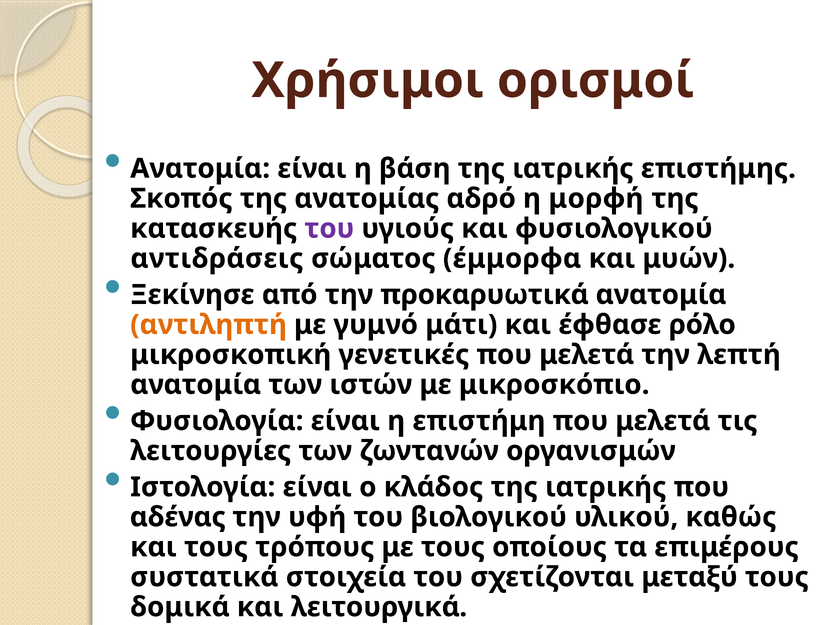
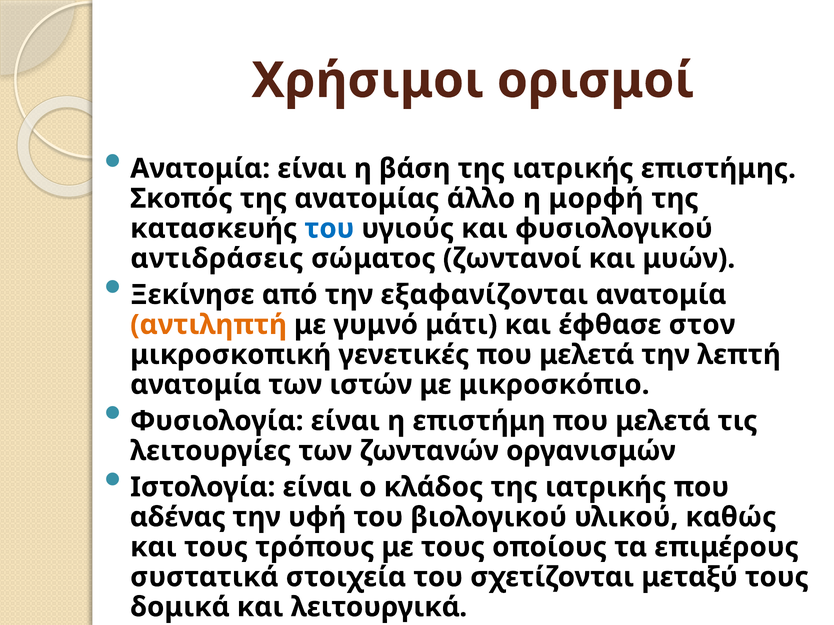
αδρό: αδρό -> άλλο (481, 199)
του colour: purple -> blue (329, 229)
έμμορφα: έμμορφα -> ζωντανοί (512, 259)
προκαρυωτικά: προκαρυωτικά -> εξαφανίζονται (484, 295)
ρόλο: ρόλο -> στον (702, 325)
